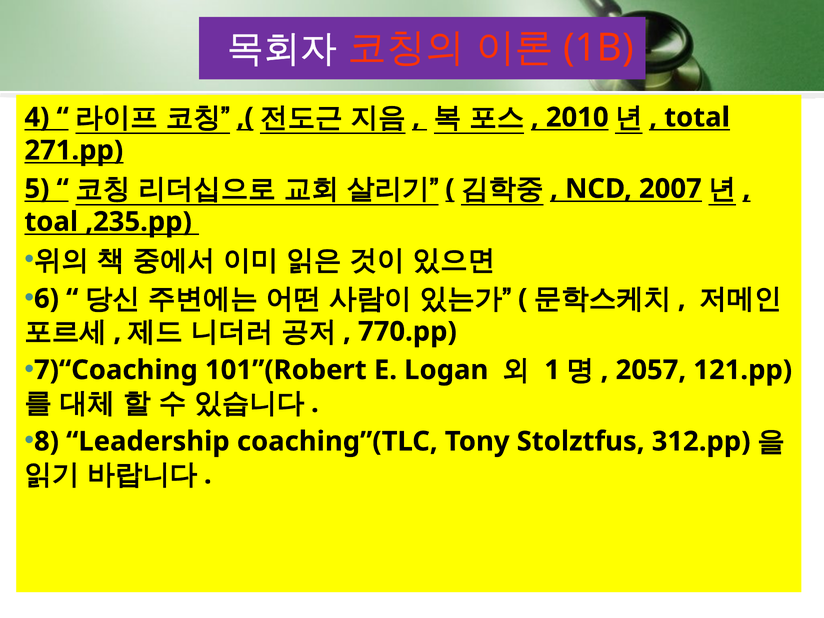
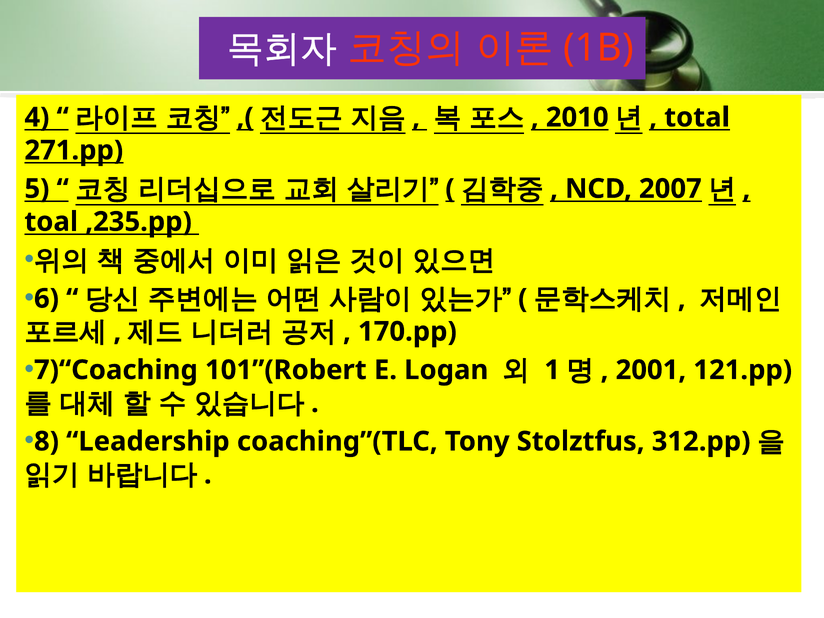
770.pp: 770.pp -> 170.pp (407, 332)
2057: 2057 -> 2001 (651, 370)
